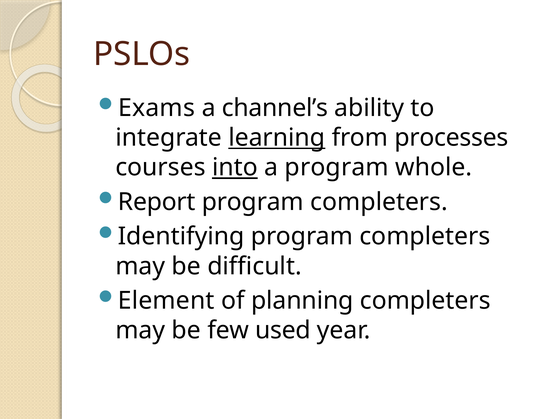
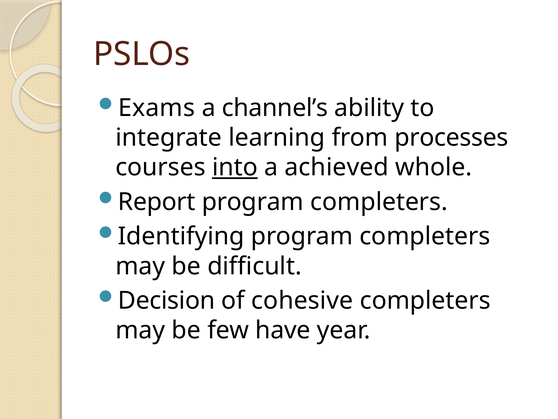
learning underline: present -> none (277, 137)
a program: program -> achieved (337, 167)
Element: Element -> Decision (166, 300)
planning: planning -> cohesive (302, 300)
used: used -> have (283, 330)
